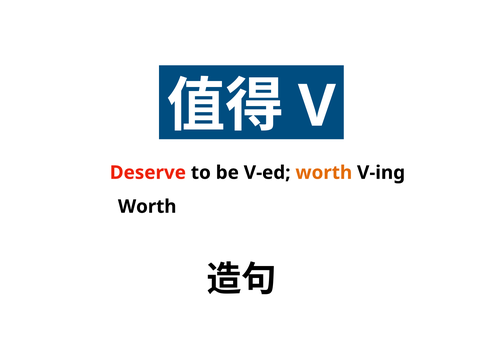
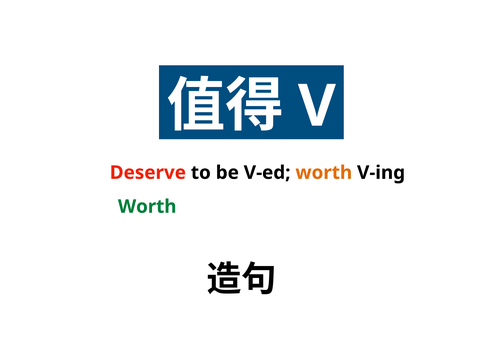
Worth colour: black -> green (147, 207)
